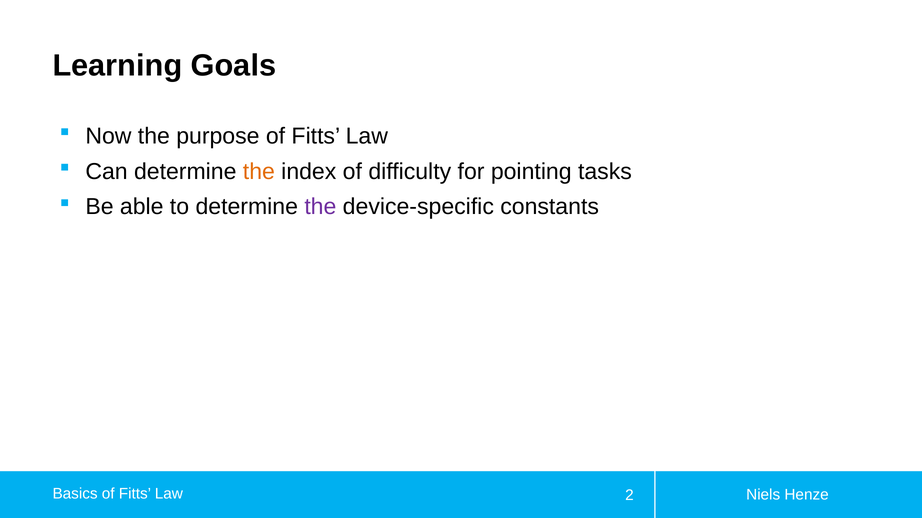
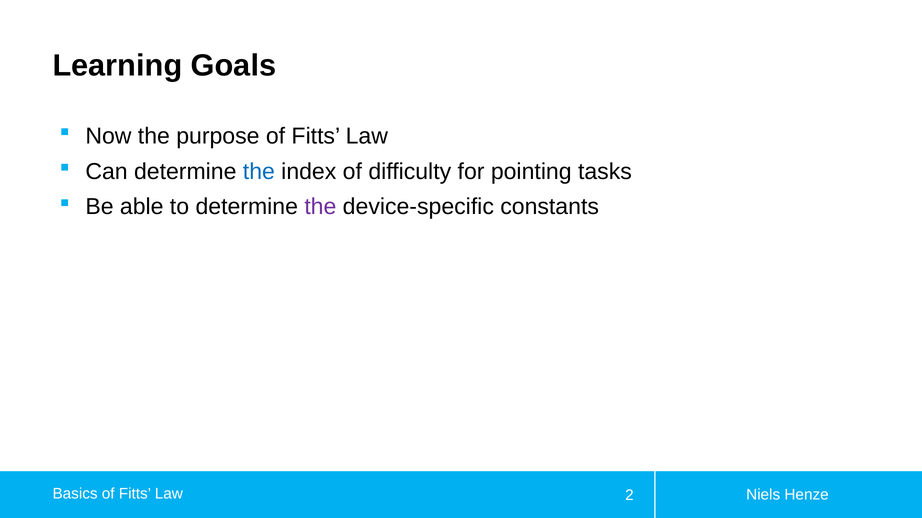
the colour: orange -> blue (259, 172)
